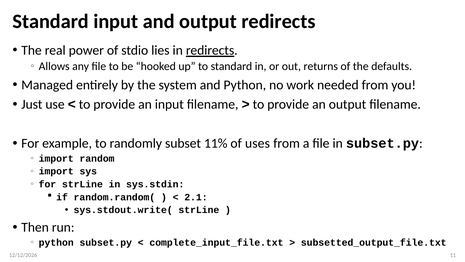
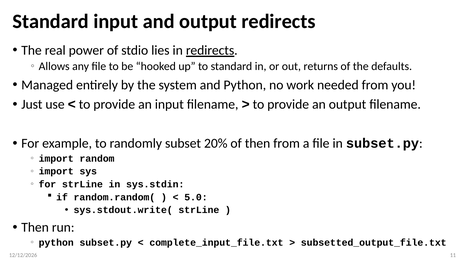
11%: 11% -> 20% (216, 143)
of uses: uses -> then (258, 143)
2.1: 2.1 -> 5.0 (196, 197)
